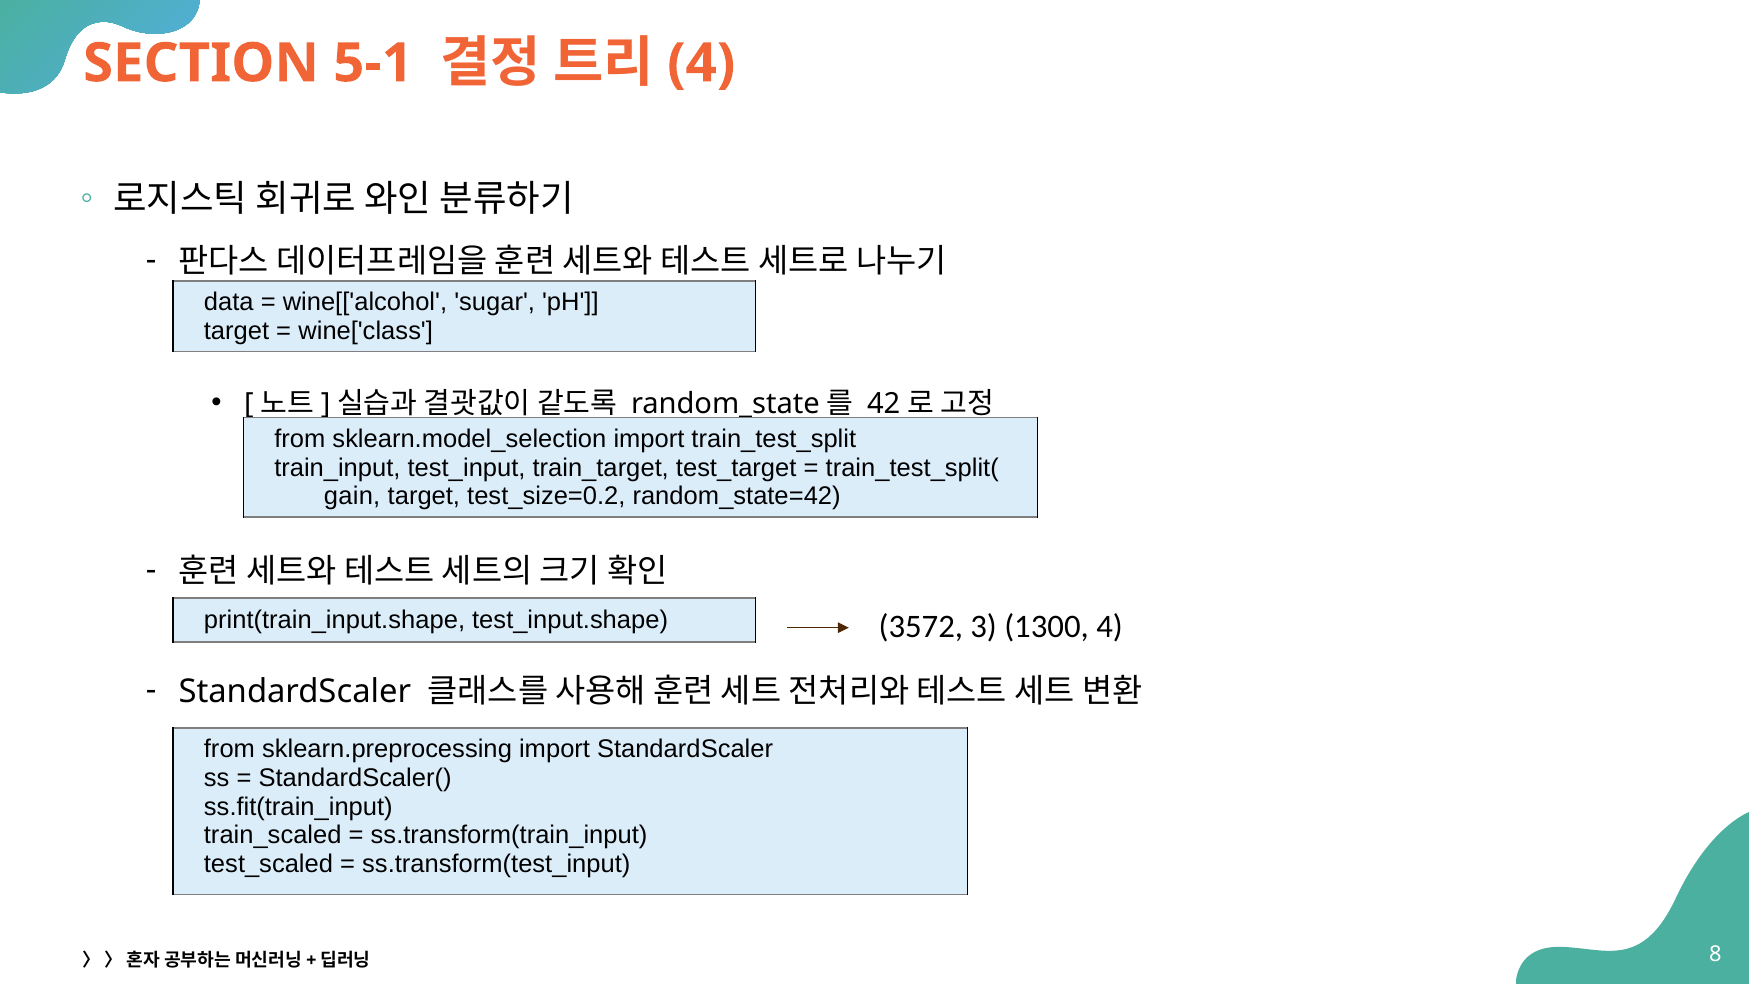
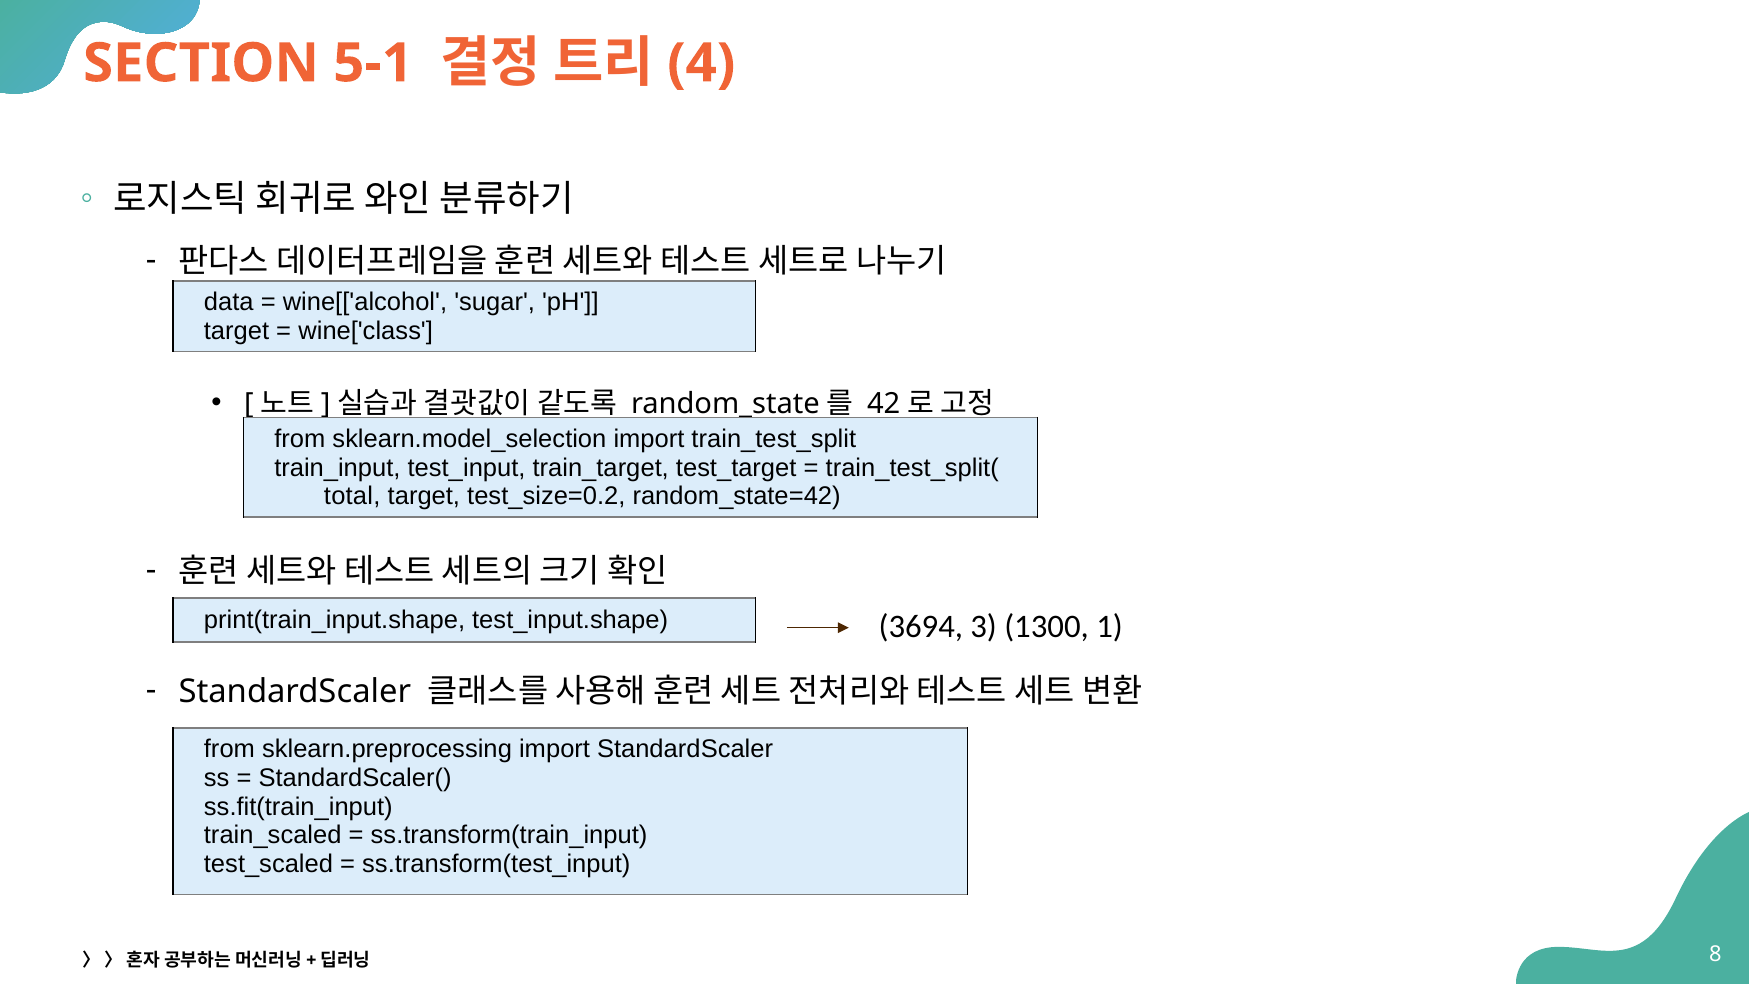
gain: gain -> total (352, 496)
3572: 3572 -> 3694 (921, 627)
1300 4: 4 -> 1 (1110, 627)
